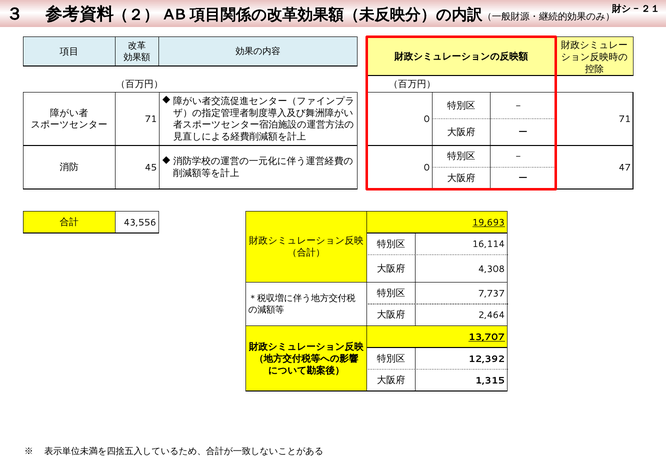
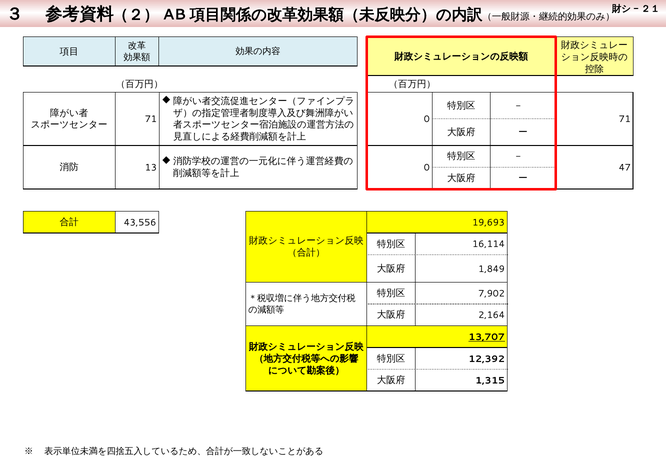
45: 45 -> 13 (151, 168)
19,693 underline: present -> none (489, 223)
4,308: 4,308 -> 1,849 (492, 269)
7,737: 7,737 -> 7,902 (492, 294)
2,464: 2,464 -> 2,164 (492, 315)
